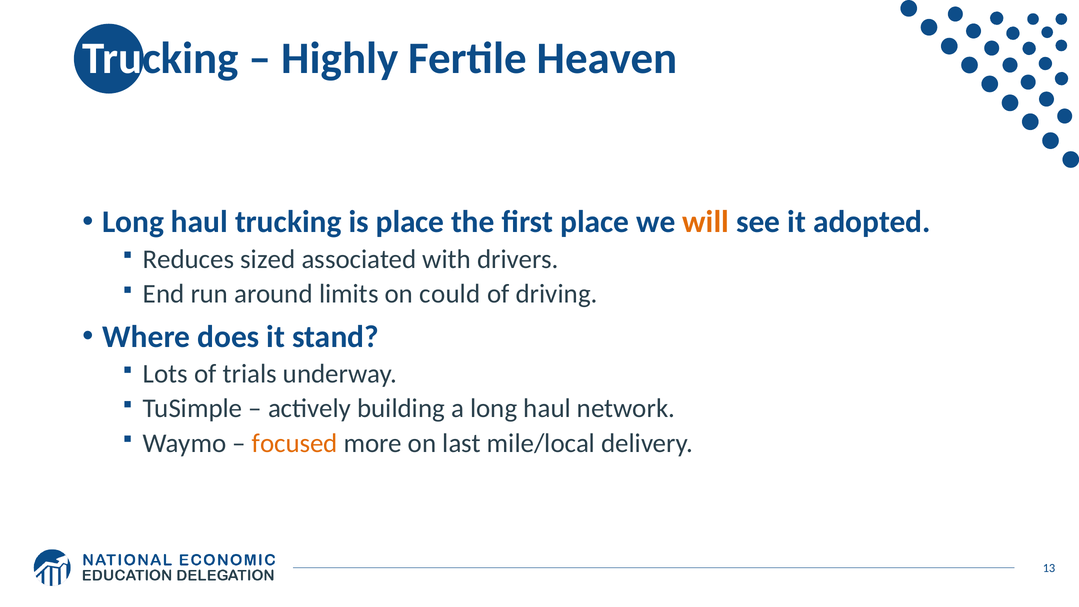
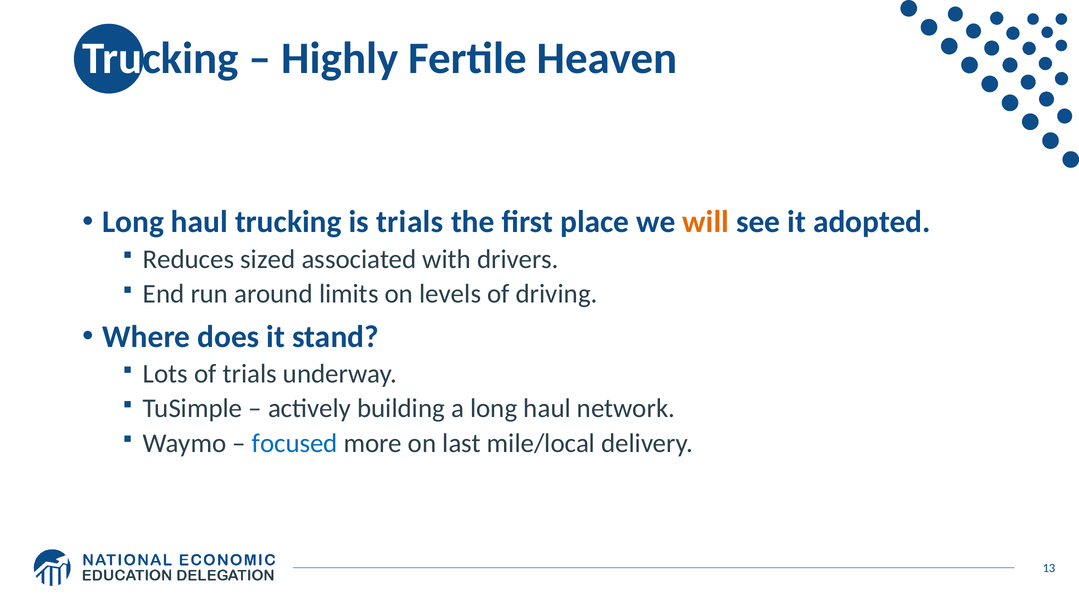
is place: place -> trials (410, 222)
could: could -> levels (450, 294)
focused colour: orange -> blue (295, 443)
